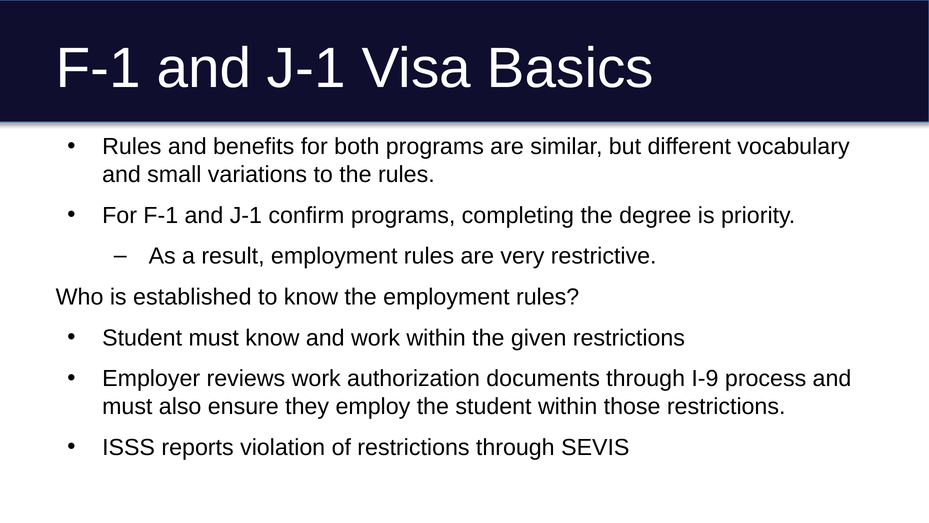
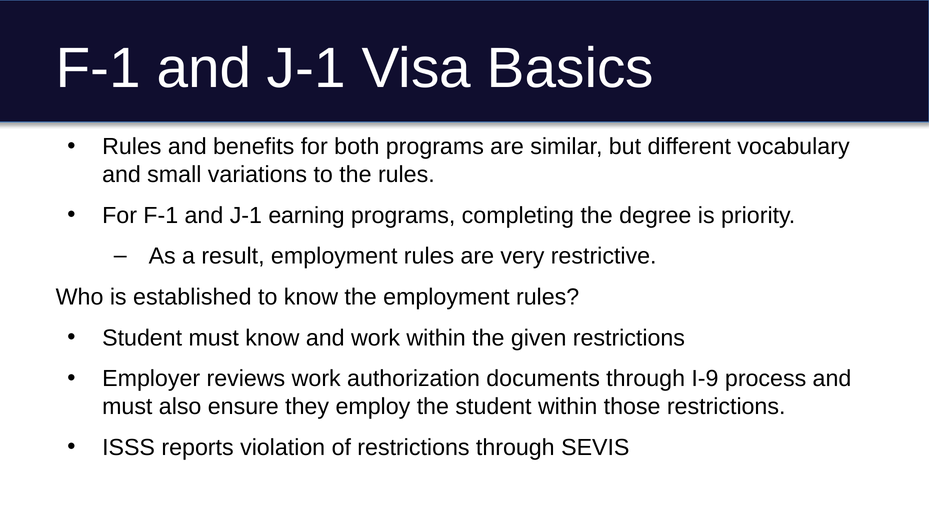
confirm: confirm -> earning (307, 215)
